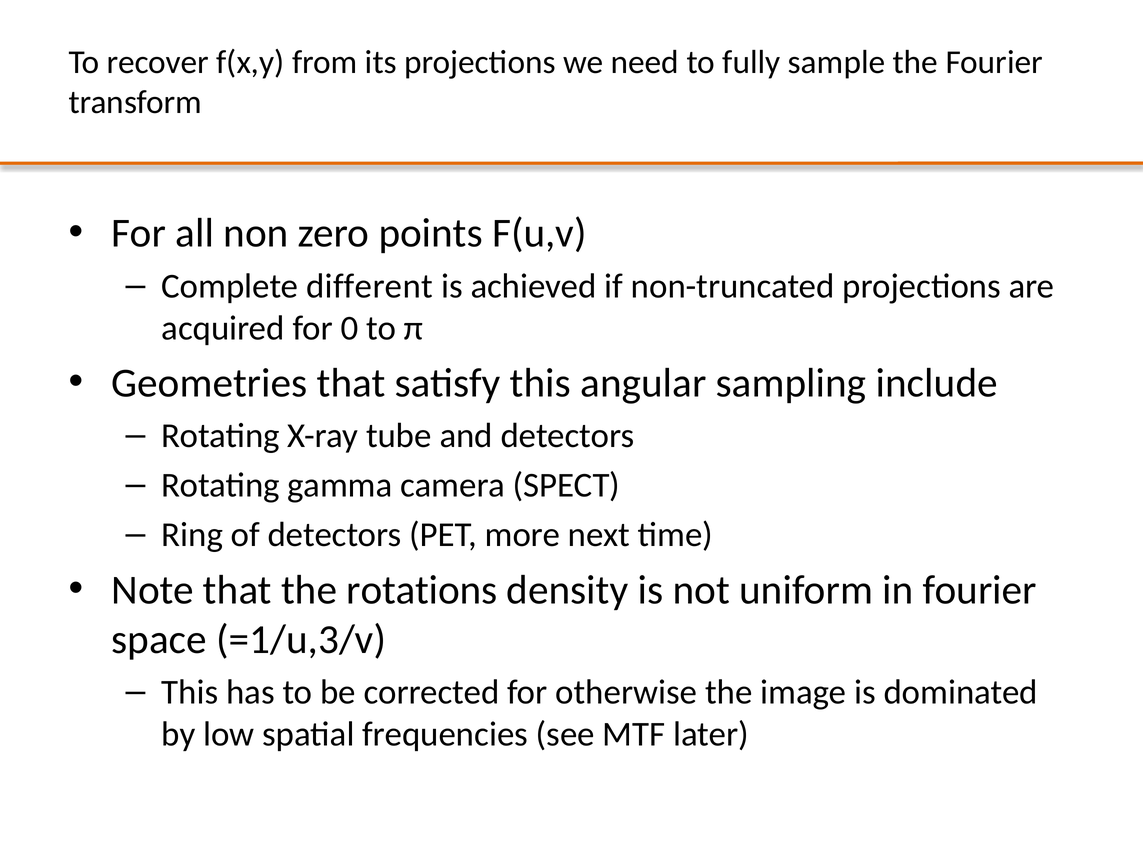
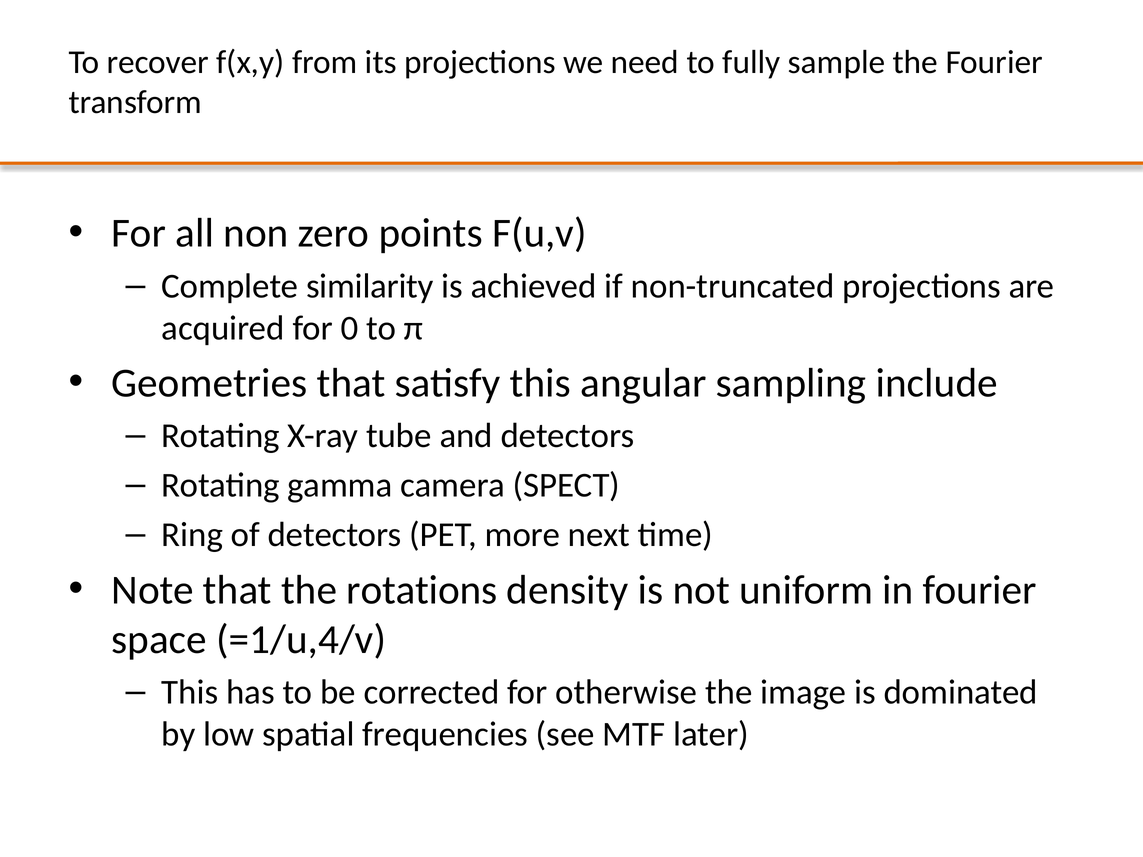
different: different -> similarity (370, 286)
=1/u,3/v: =1/u,3/v -> =1/u,4/v (301, 640)
